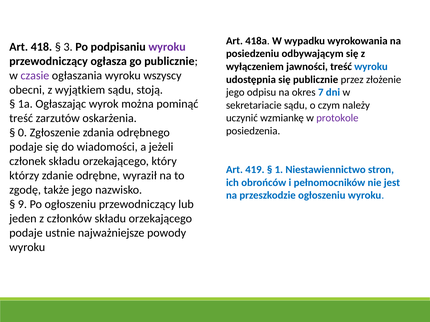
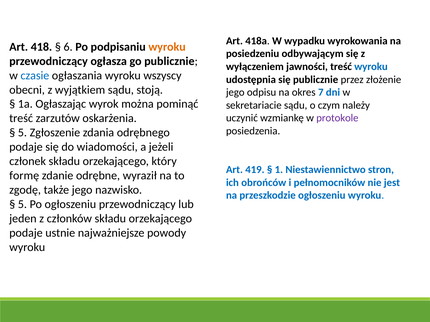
3: 3 -> 6 (68, 47)
wyroku colour: purple -> orange (167, 47)
czasie colour: purple -> blue (35, 76)
0: 0 -> 5 (22, 133)
którzy: którzy -> formę (24, 176)
9: 9 -> 5 (22, 205)
